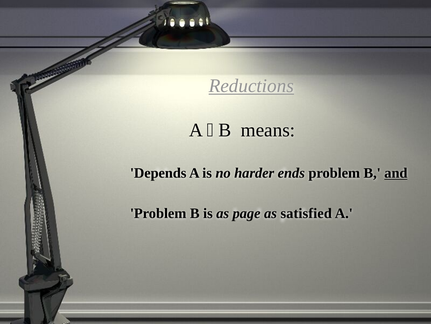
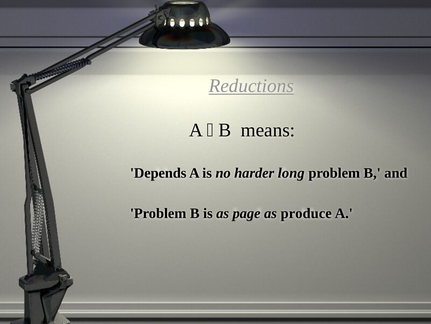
ends: ends -> long (291, 173)
and underline: present -> none (396, 173)
satisfied: satisfied -> produce (306, 213)
